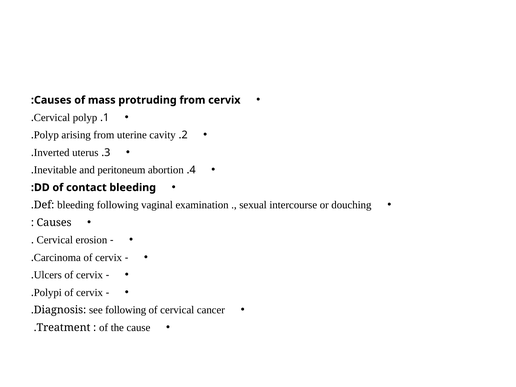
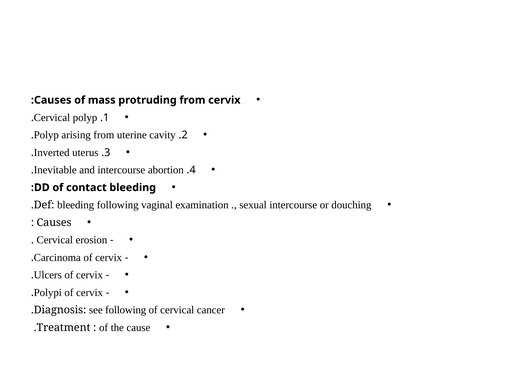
and peritoneum: peritoneum -> intercourse (121, 170)
